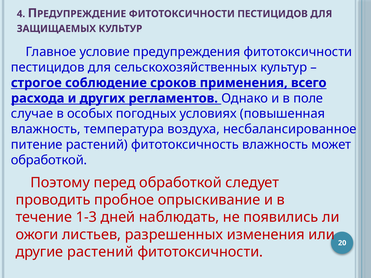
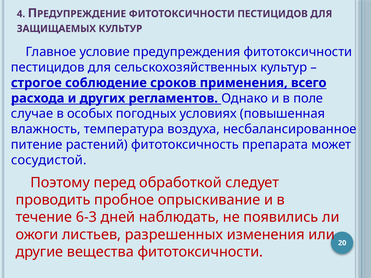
фитотоксичность влажность: влажность -> препарата (275, 145)
обработкой: обработкой -> сосудистой (49, 160)
1-3: 1-3 -> 6-3 (86, 217)
другие растений: растений -> вещества (100, 252)
